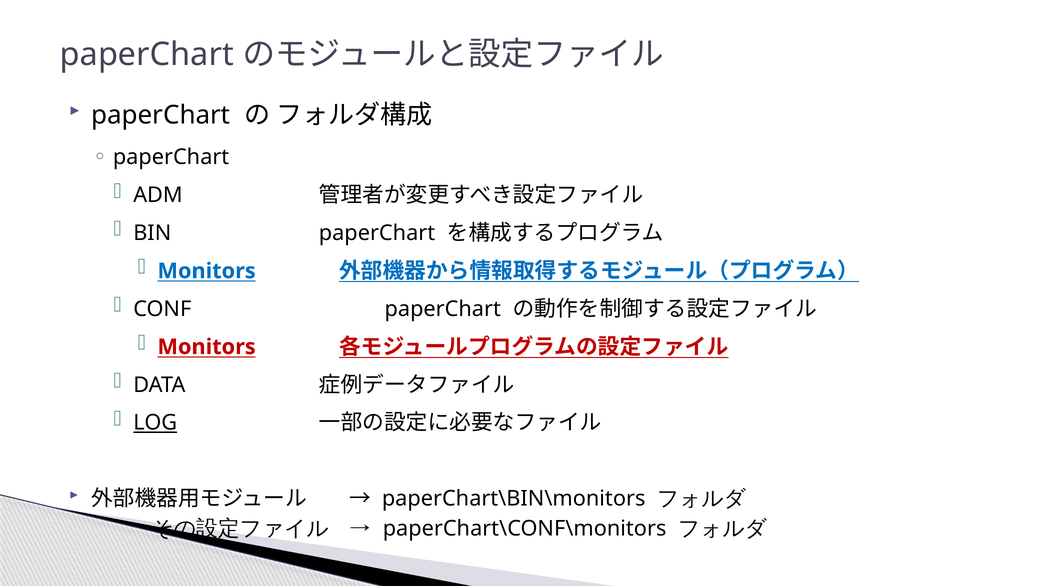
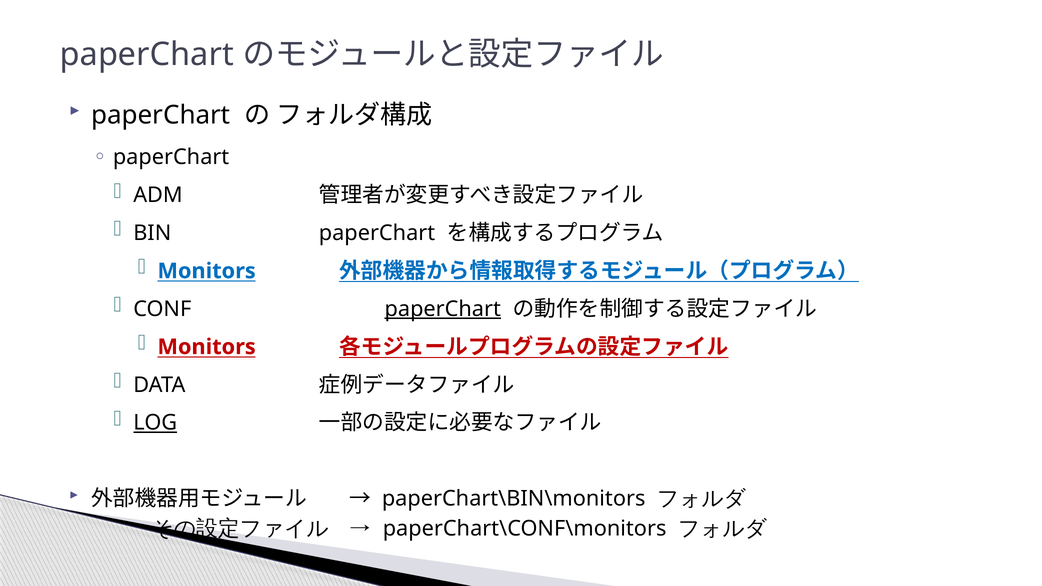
paperChart underline: none -> present (443, 309)
